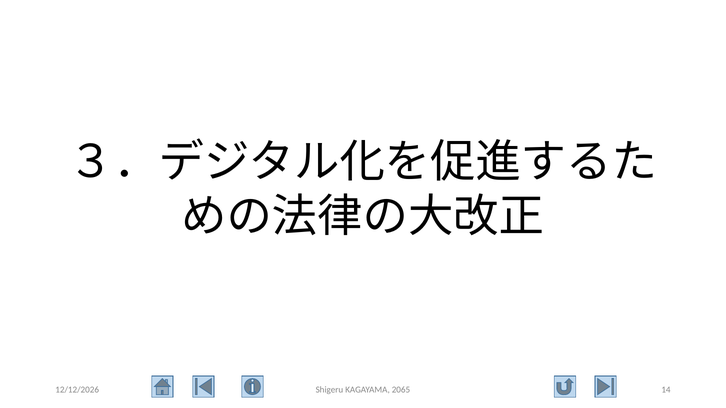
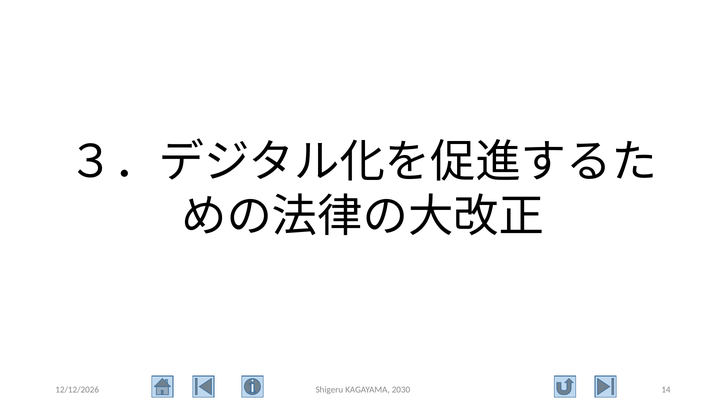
2065: 2065 -> 2030 (401, 390)
